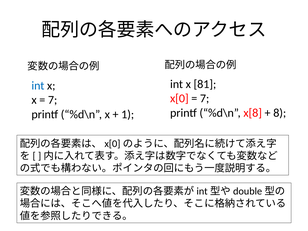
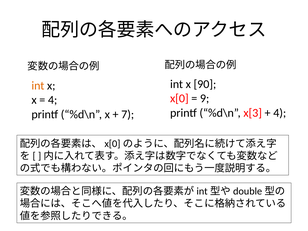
81: 81 -> 90 (205, 84)
int colour: blue -> orange (38, 86)
7: 7 -> 9 (205, 99)
7: 7 -> 4 (53, 100)
x[8: x[8 -> x[3 (253, 113)
8: 8 -> 4 (280, 113)
1: 1 -> 7 (128, 114)
